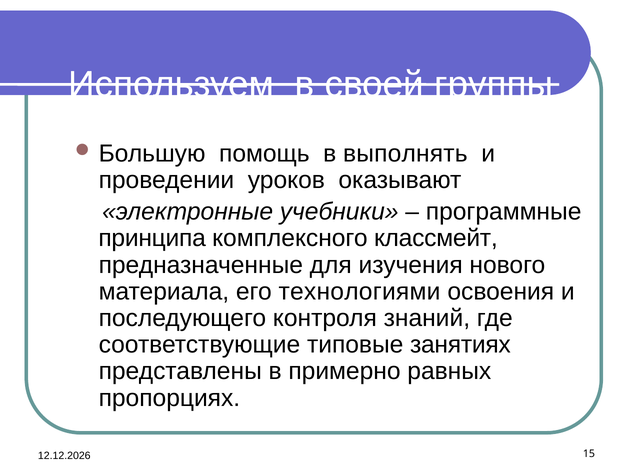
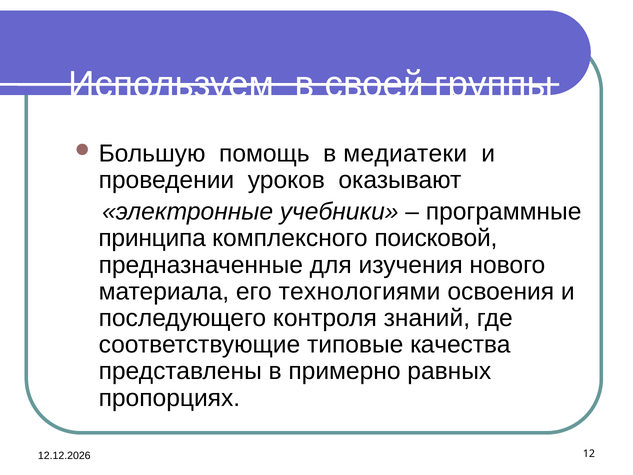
выполнять: выполнять -> медиатеки (405, 153)
классмейт: классмейт -> поисковой (436, 238)
занятиях: занятиях -> качества (460, 345)
15: 15 -> 12 (589, 454)
